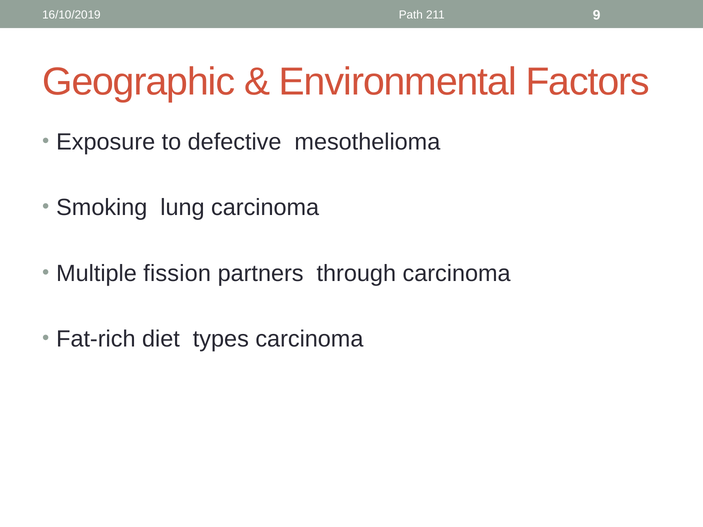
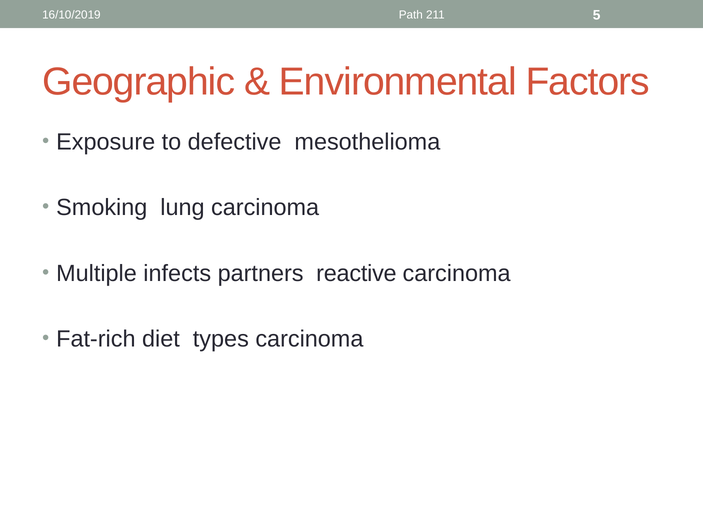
9: 9 -> 5 (597, 15)
fission: fission -> infects (177, 273)
through: through -> reactive (356, 273)
